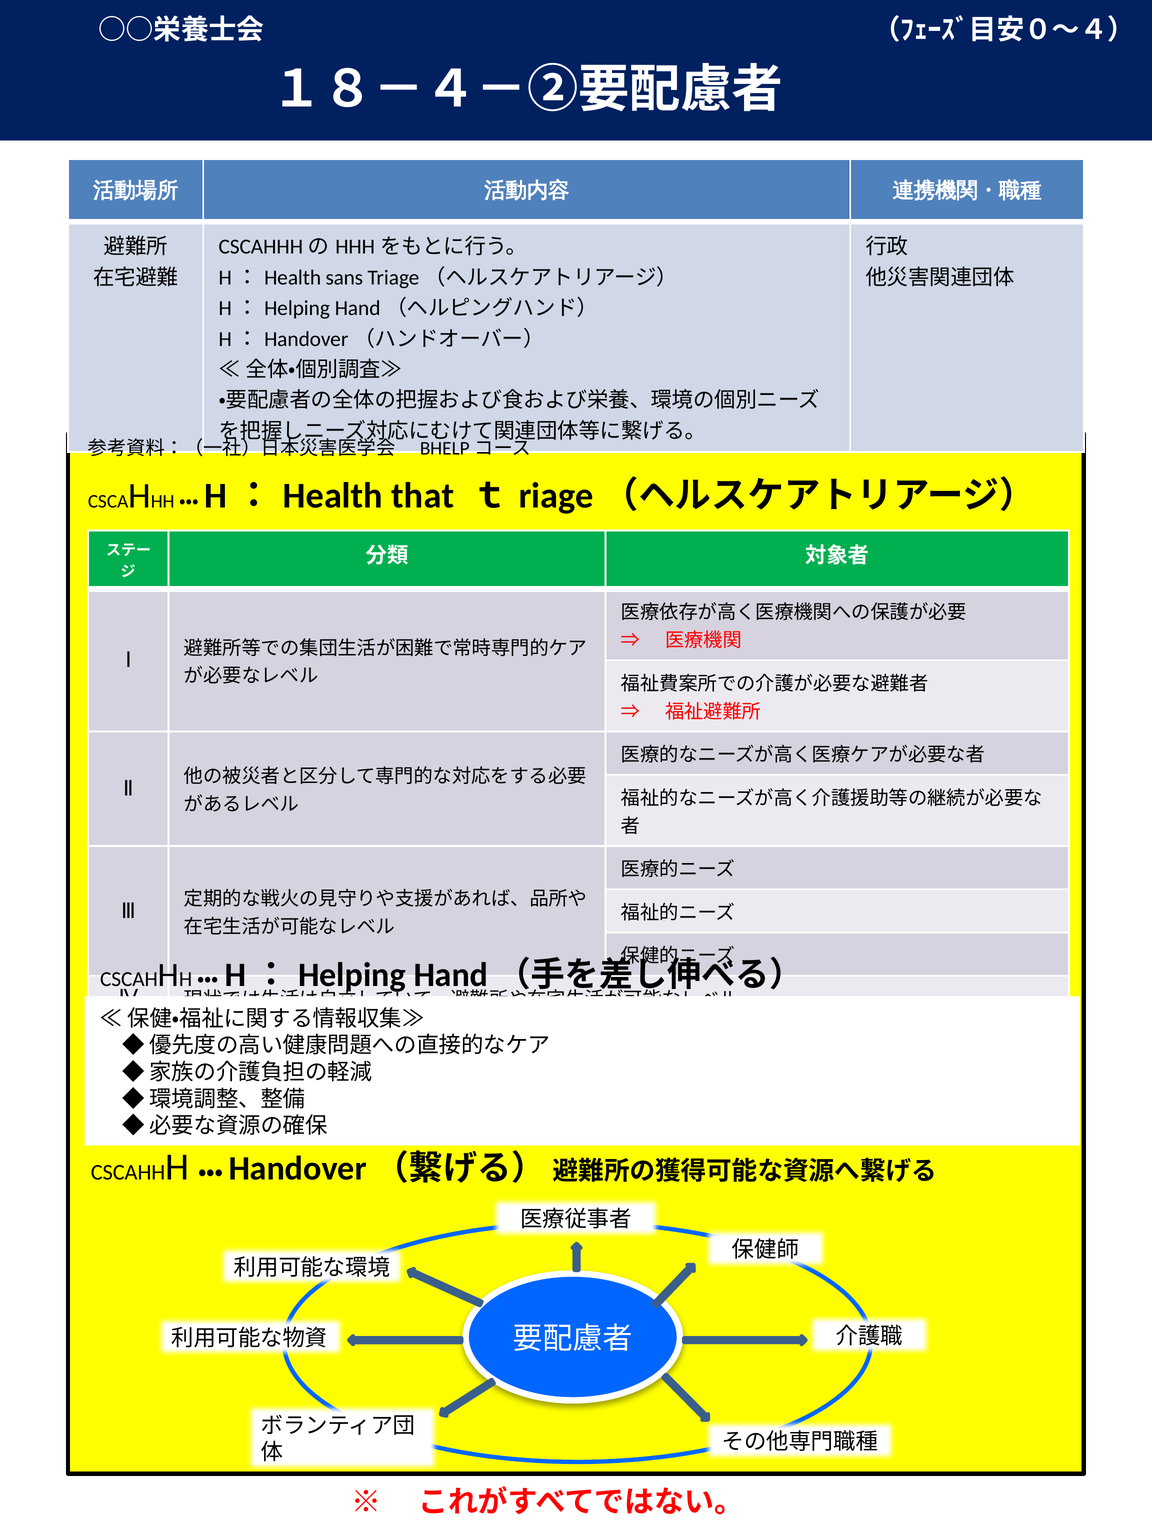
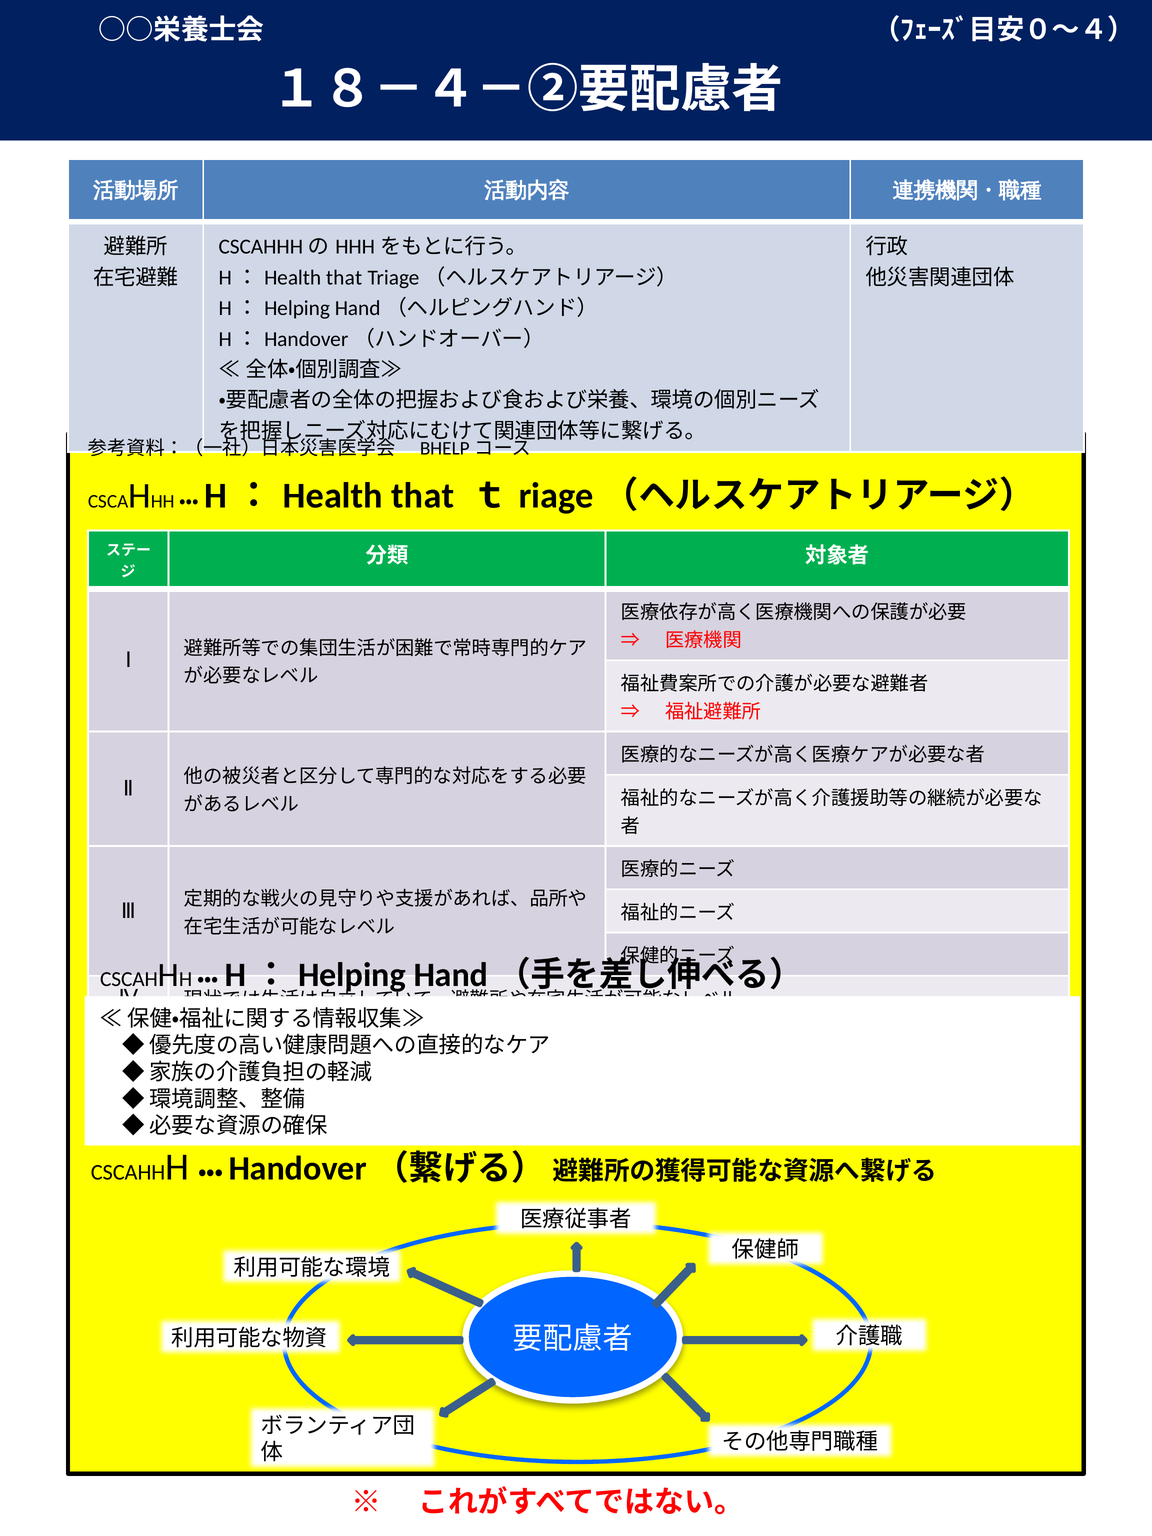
sans: sans -> that (344, 278)
